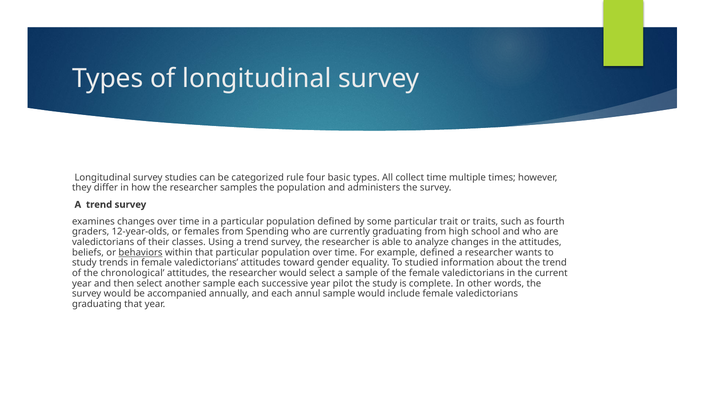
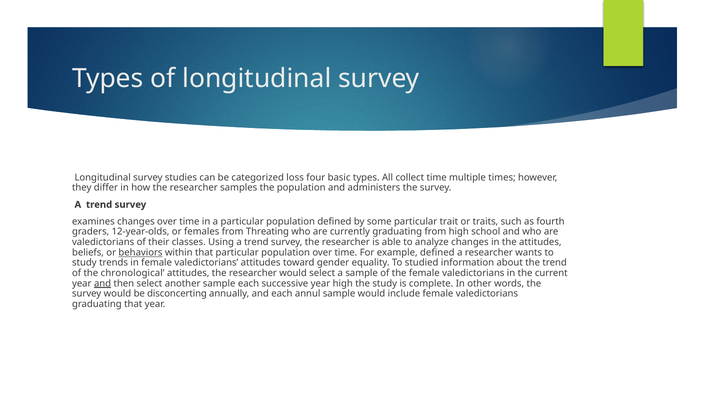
rule: rule -> loss (295, 178)
Spending: Spending -> Threating (267, 232)
and underline: none -> present (103, 284)
year pilot: pilot -> high (343, 284)
accompanied: accompanied -> disconcerting (177, 294)
